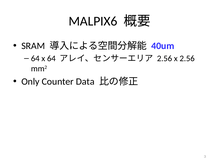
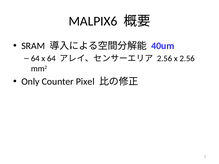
Data: Data -> Pixel (85, 82)
